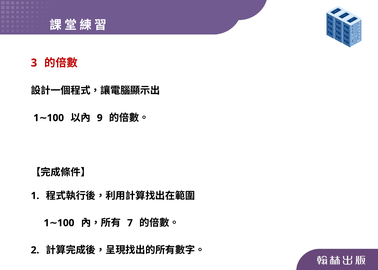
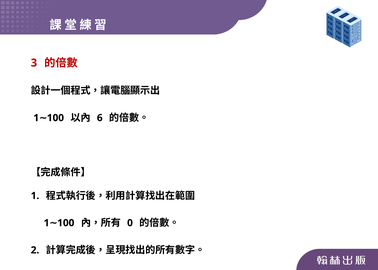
9: 9 -> 6 (100, 118)
7: 7 -> 0 (130, 223)
